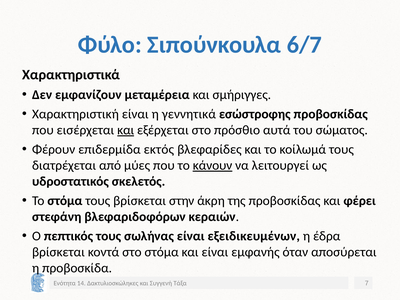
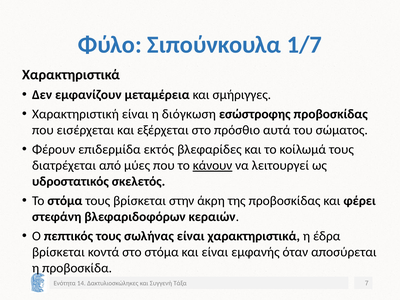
6/7: 6/7 -> 1/7 (304, 45)
γεννητικά: γεννητικά -> διόγκωση (189, 114)
και underline: present -> none (126, 130)
είναι εξειδικευμένων: εξειδικευμένων -> χαρακτηριστικά (254, 236)
